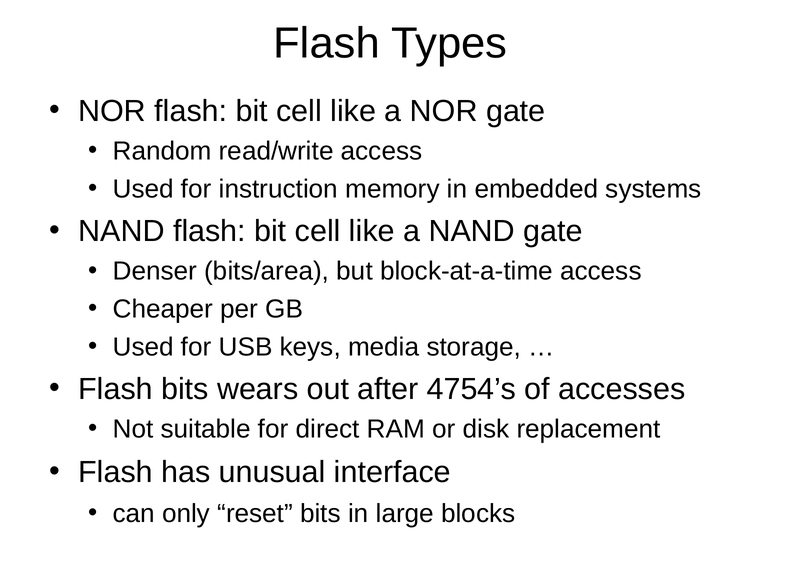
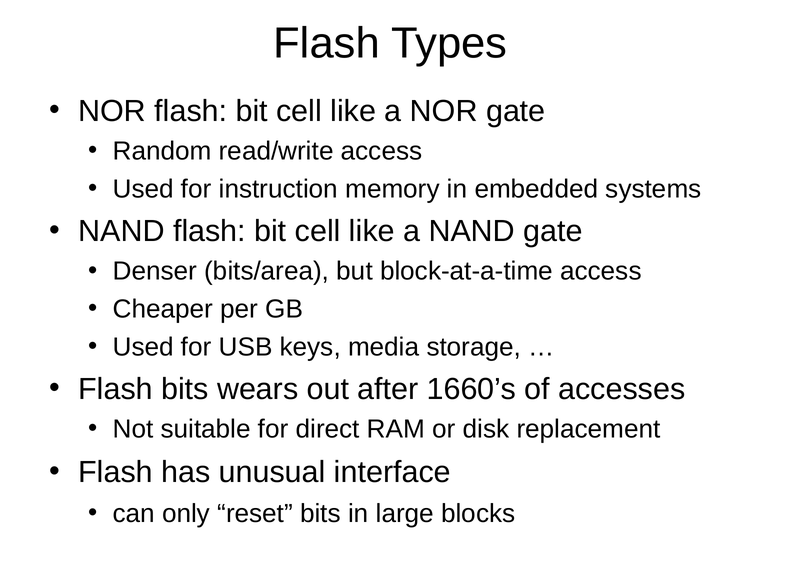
4754’s: 4754’s -> 1660’s (471, 390)
